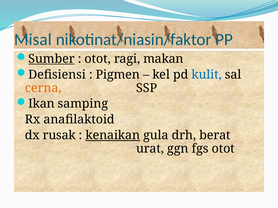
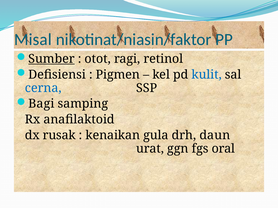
makan: makan -> retinol (163, 59)
cerna colour: orange -> blue (43, 88)
Ikan: Ikan -> Bagi (41, 104)
kenaikan underline: present -> none (113, 136)
berat: berat -> daun (215, 136)
fgs otot: otot -> oral (223, 149)
